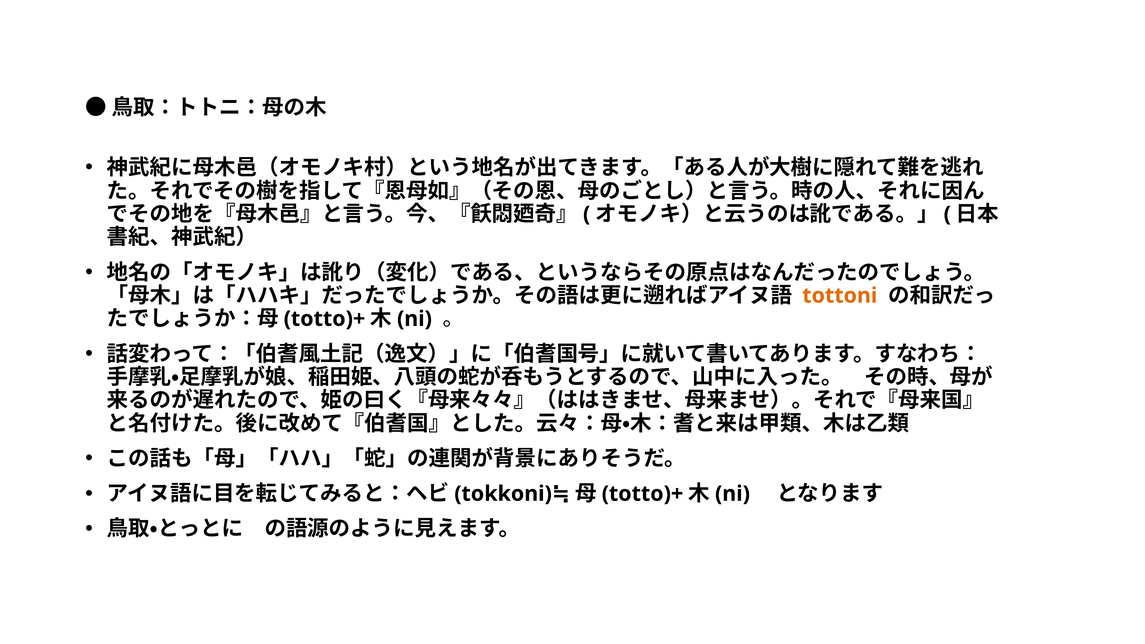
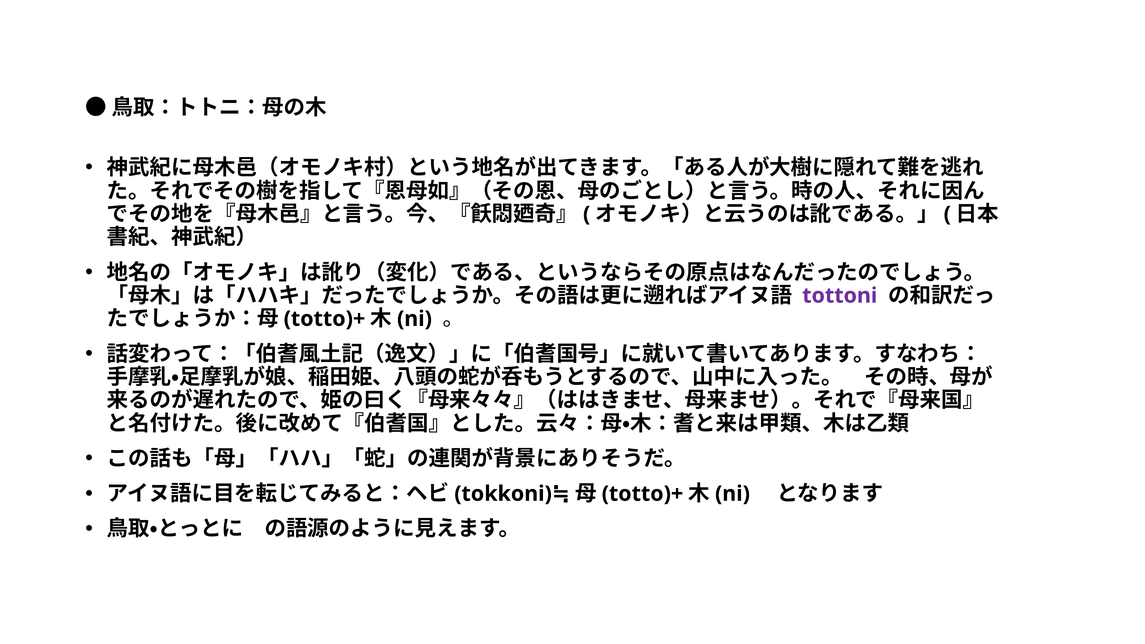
tottoni colour: orange -> purple (840, 296)
